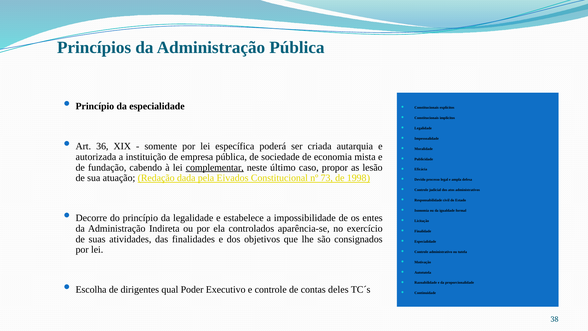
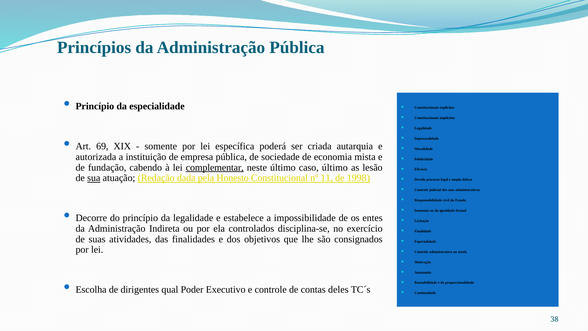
36: 36 -> 69 (102, 146)
caso propor: propor -> último (335, 167)
sua underline: none -> present (94, 178)
Eivados: Eivados -> Honesto (233, 178)
73: 73 -> 11 (327, 178)
aparência-se: aparência-se -> disciplina-se (304, 228)
